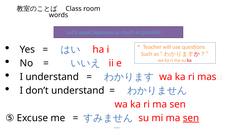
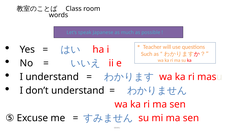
sen underline: present -> none (191, 118)
